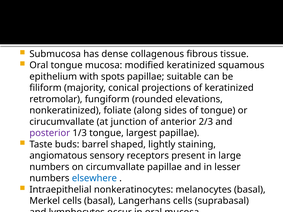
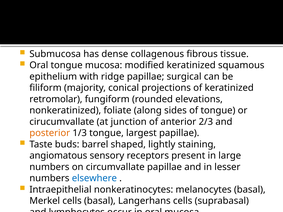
spots: spots -> ridge (113, 77)
suitable: suitable -> surgical (184, 77)
posterior colour: purple -> orange (50, 133)
